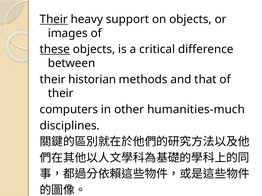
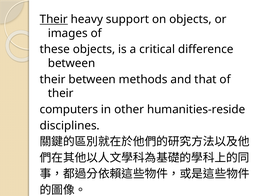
these underline: present -> none (55, 49)
their historian: historian -> between (92, 80)
humanities-much: humanities-much -> humanities-reside (196, 110)
